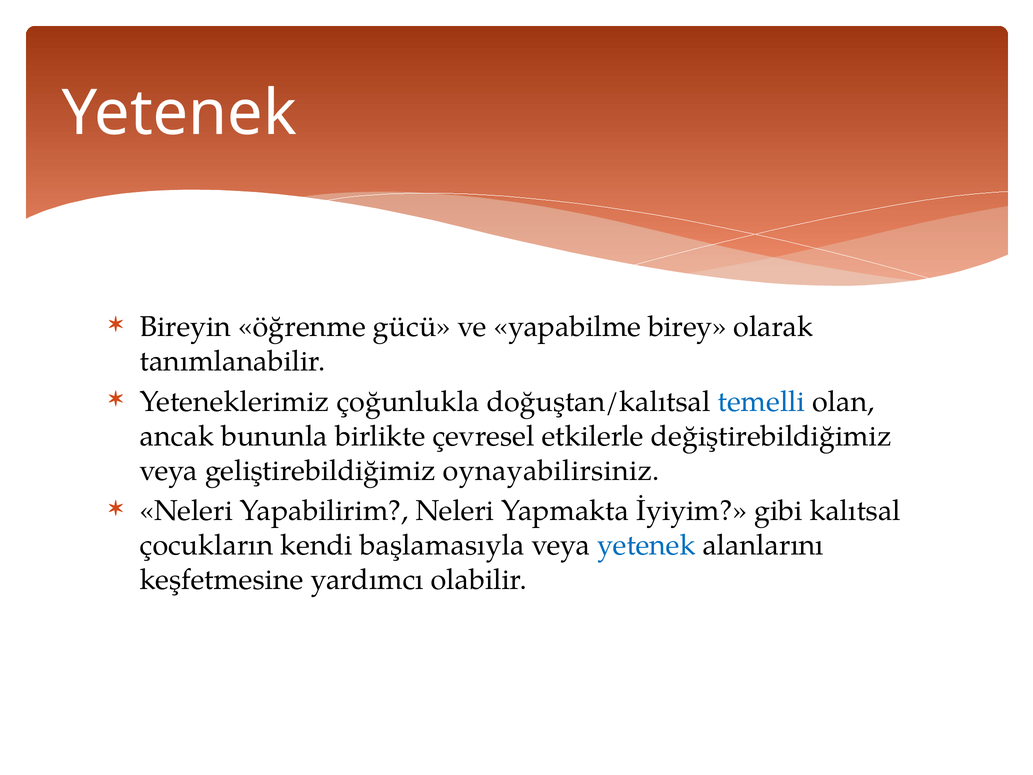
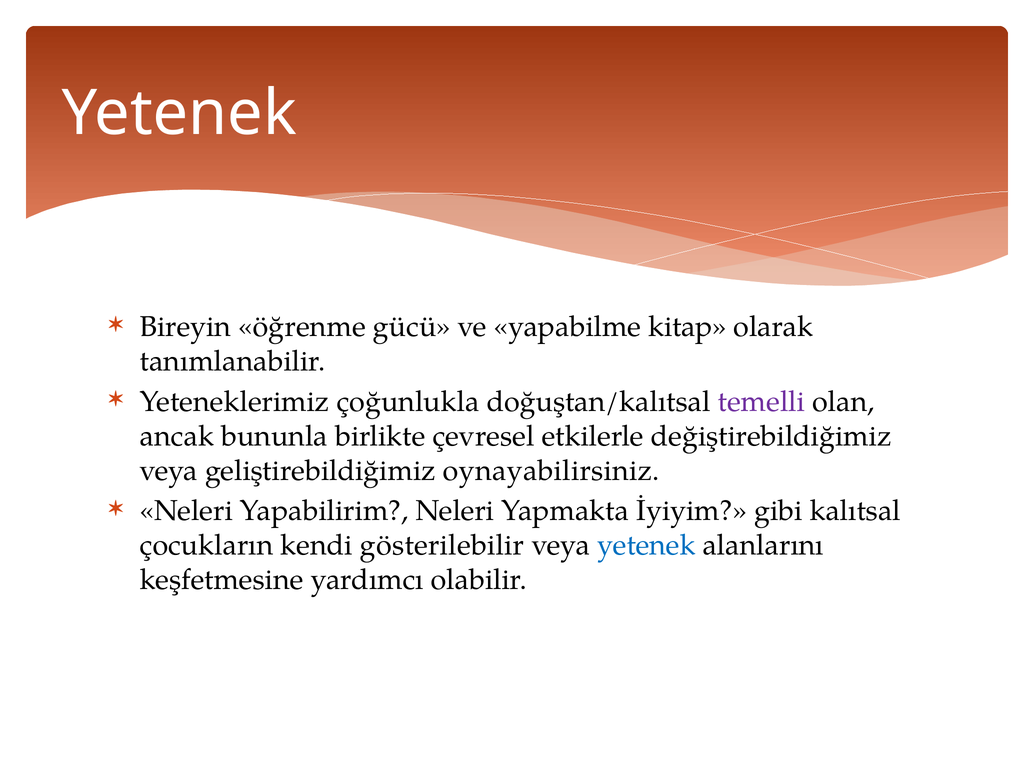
birey: birey -> kitap (687, 327)
temelli colour: blue -> purple (761, 401)
başlamasıyla: başlamasıyla -> gösterilebilir (442, 545)
